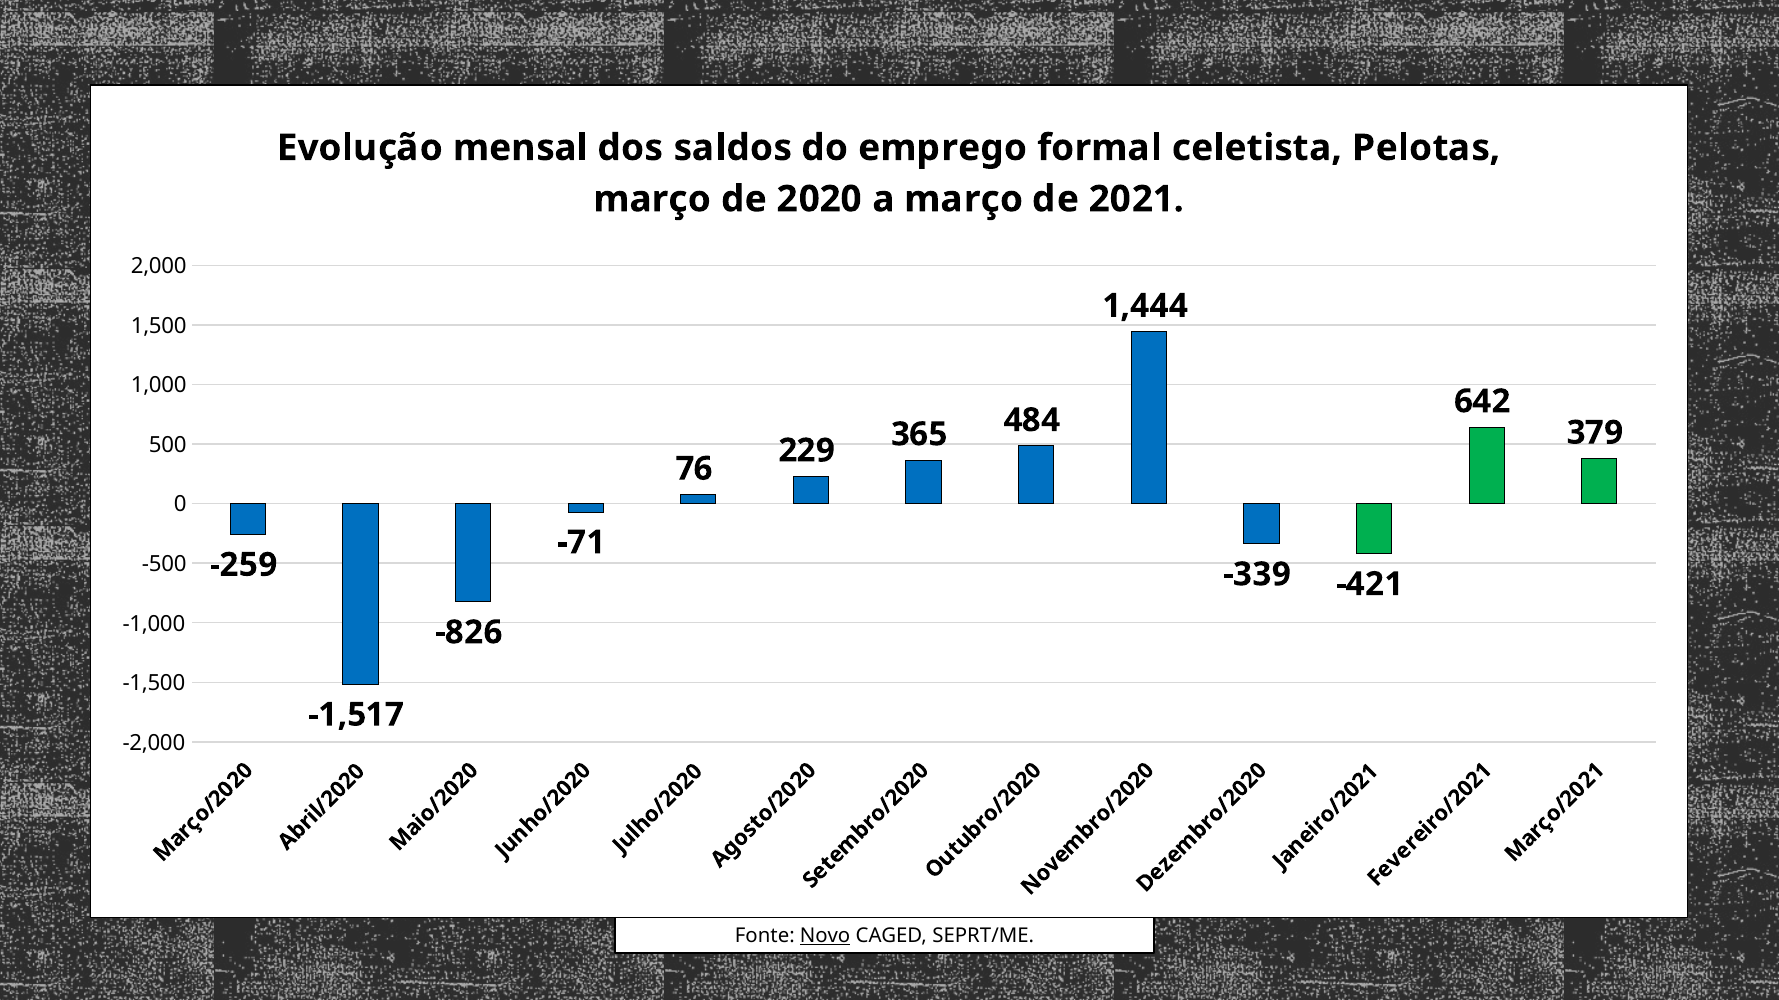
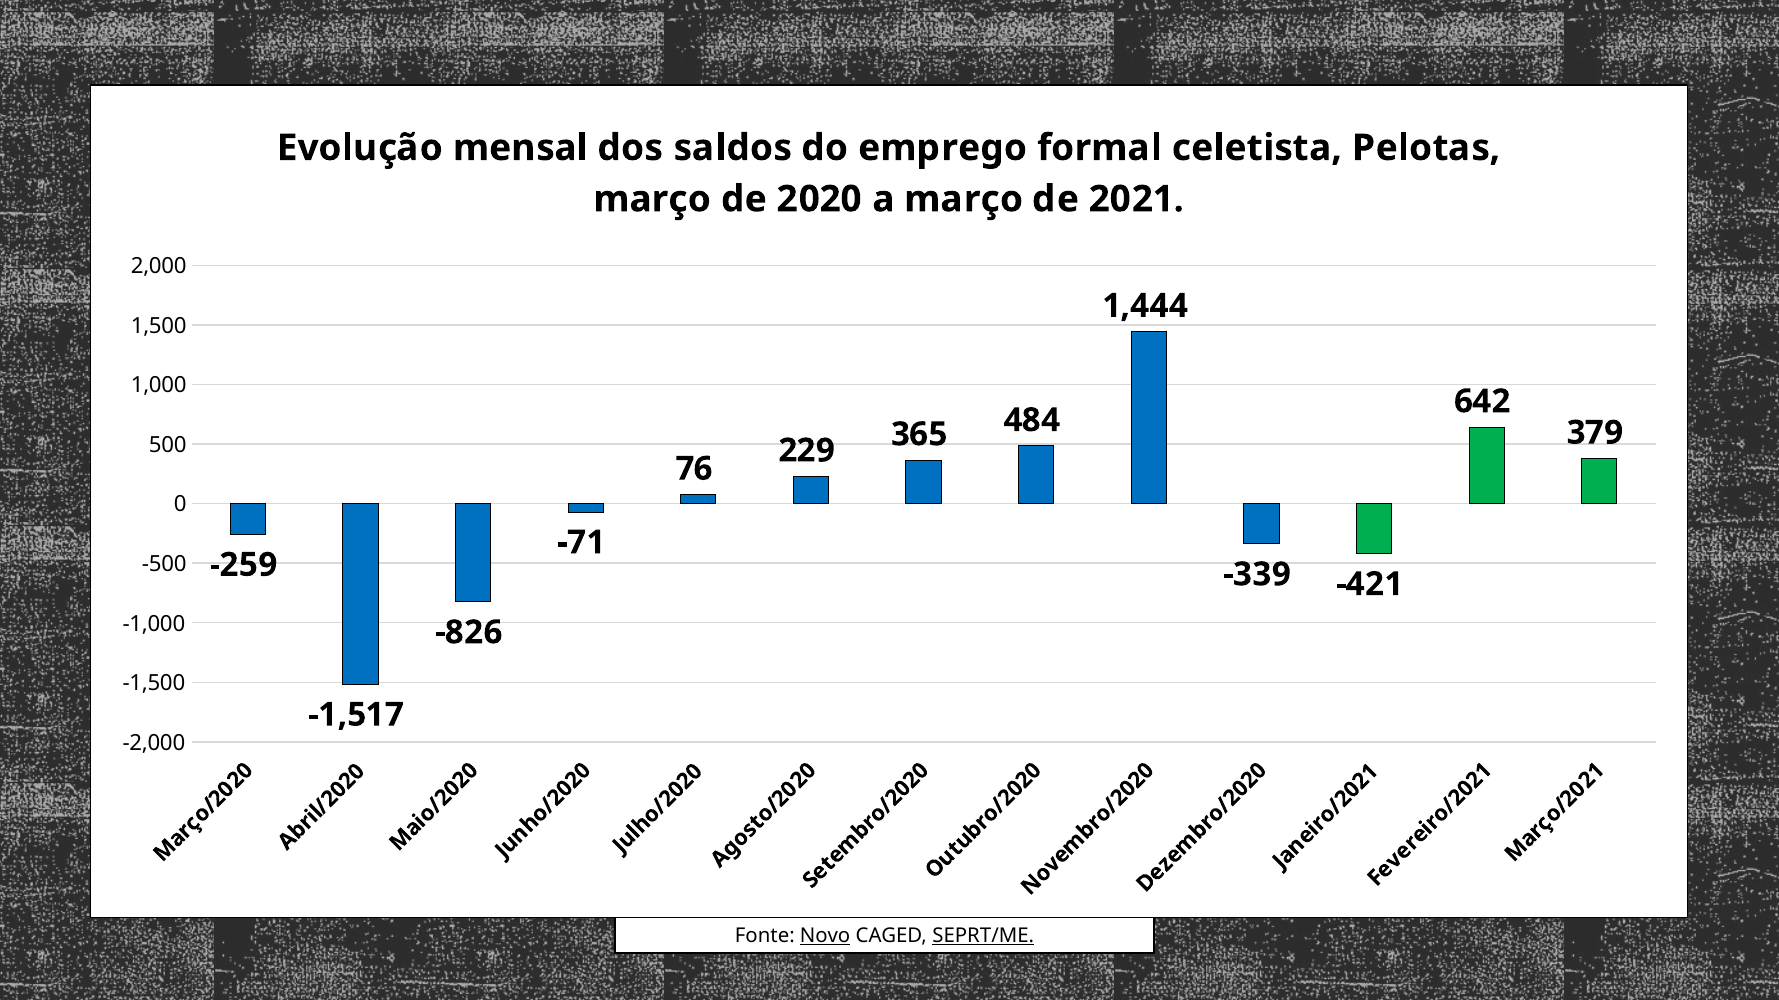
SEPRT/ME underline: none -> present (983, 936)
